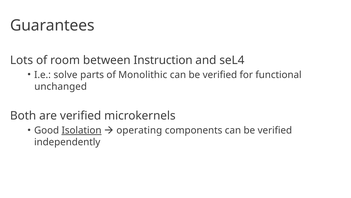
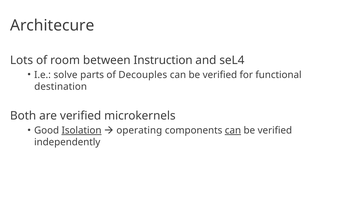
Guarantees: Guarantees -> Architecure (52, 25)
Monolithic: Monolithic -> Decouples (143, 75)
unchanged: unchanged -> destination (61, 86)
can underline: none -> present (233, 130)
